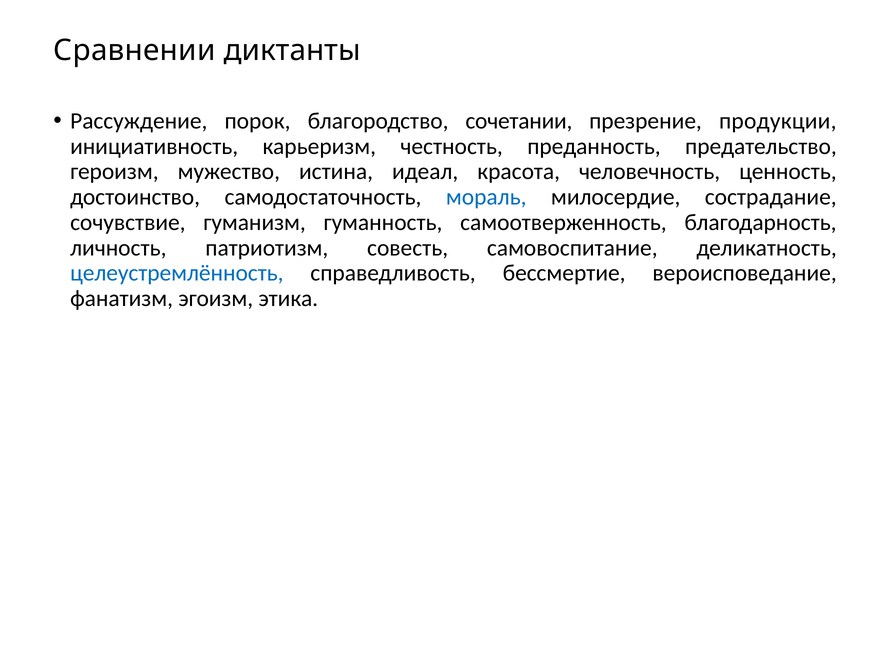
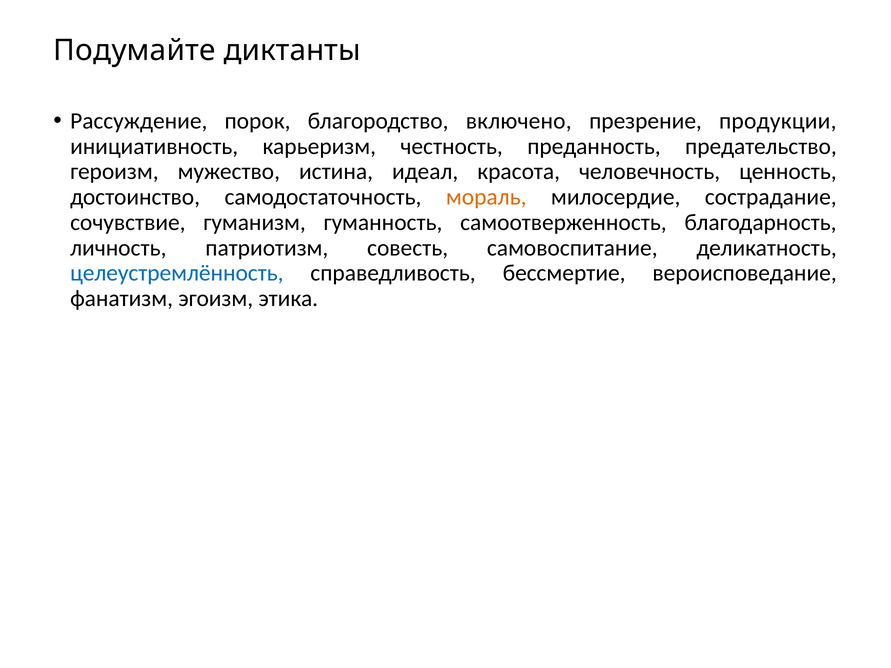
Сравнении: Сравнении -> Подумайте (135, 50)
сочетании: сочетании -> включено (519, 121)
мораль colour: blue -> orange (486, 197)
